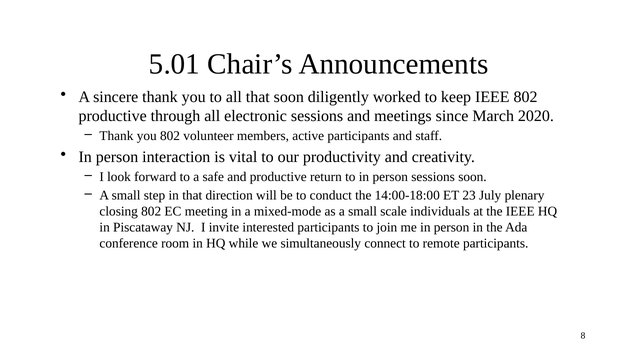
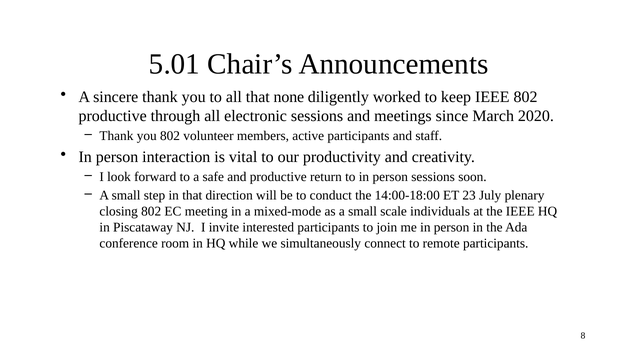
that soon: soon -> none (289, 97)
